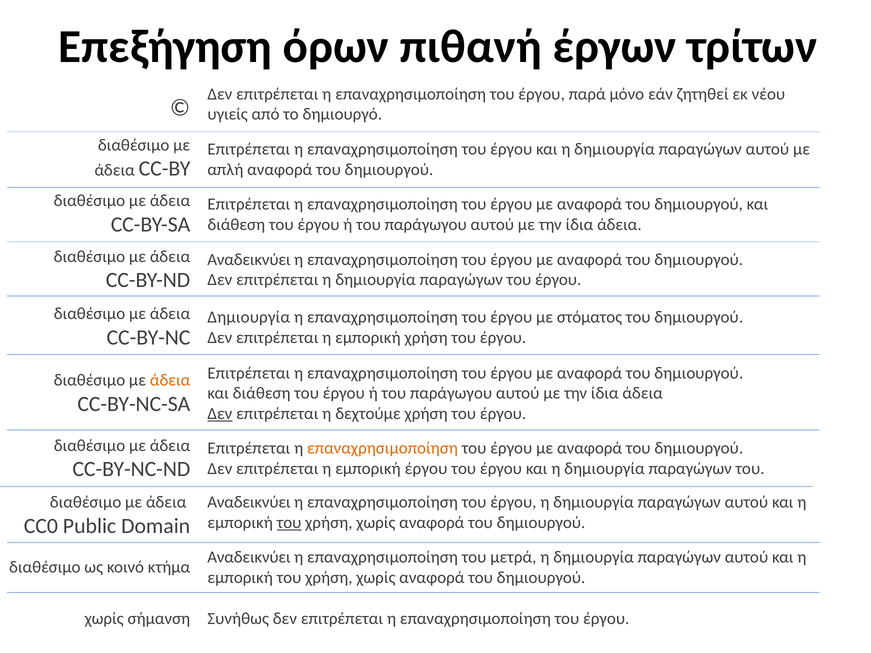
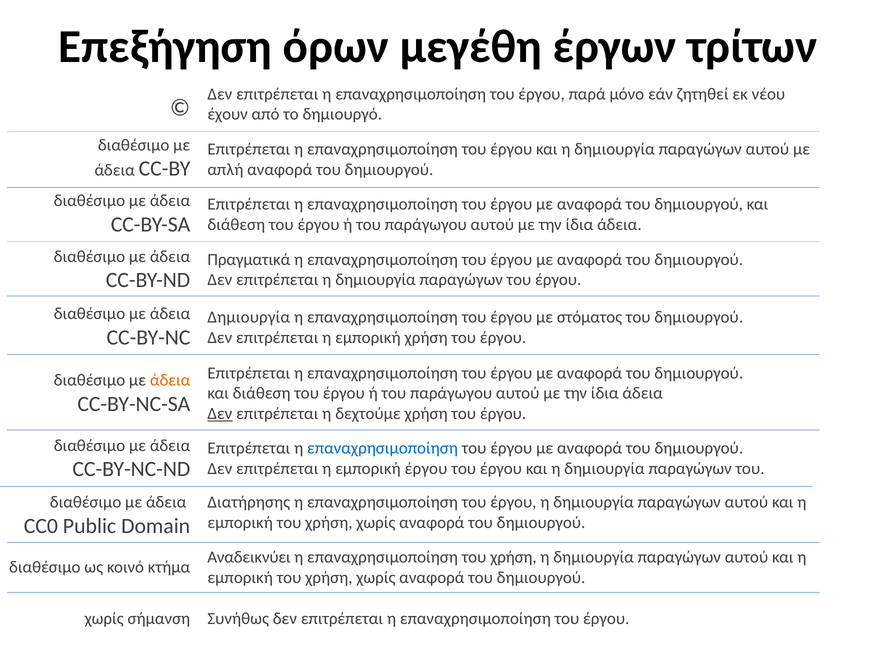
πιθανή: πιθανή -> μεγέθη (471, 47)
υγιείς: υγιείς -> έχουν (228, 114)
Αναδεικνύει: Αναδεικνύει -> Πραγματικά (249, 260)
επαναχρησιμοποίηση colour: orange -> blue (382, 448)
Αναδεικνύει: Αναδεικνύει -> Διατήρησης (249, 503)
του underline: present -> none (289, 523)
επαναχρησιμοποίηση του μετρά: μετρά -> χρήση (513, 557)
